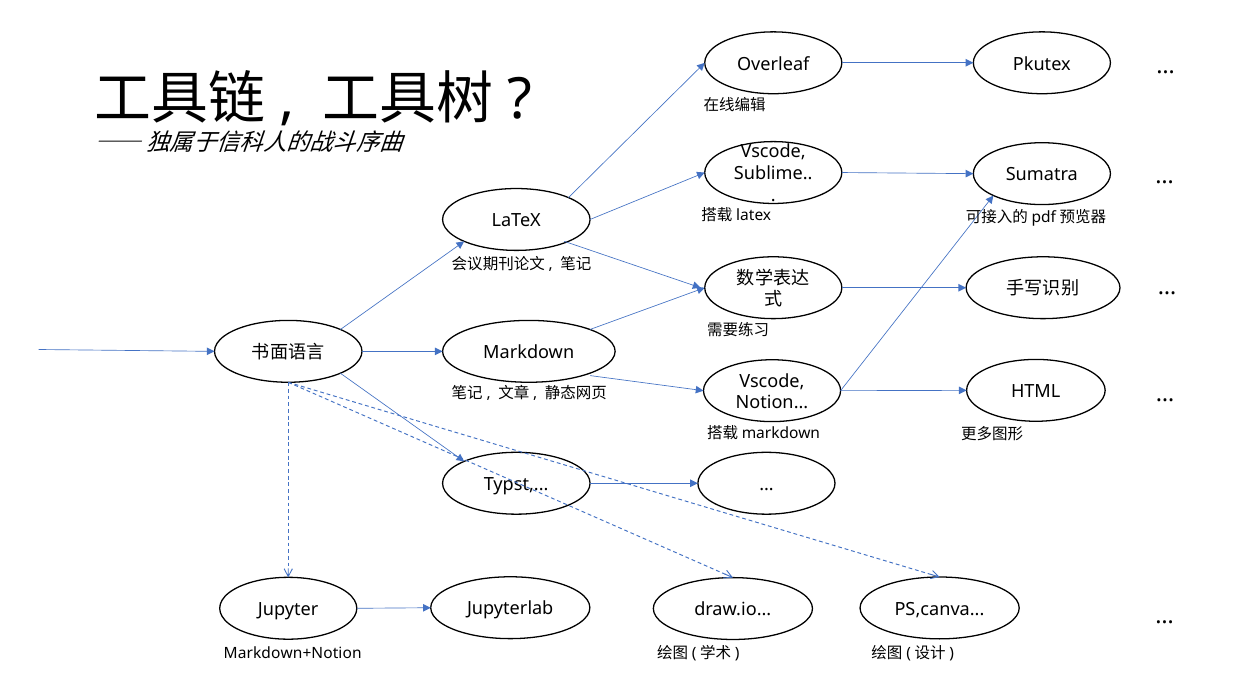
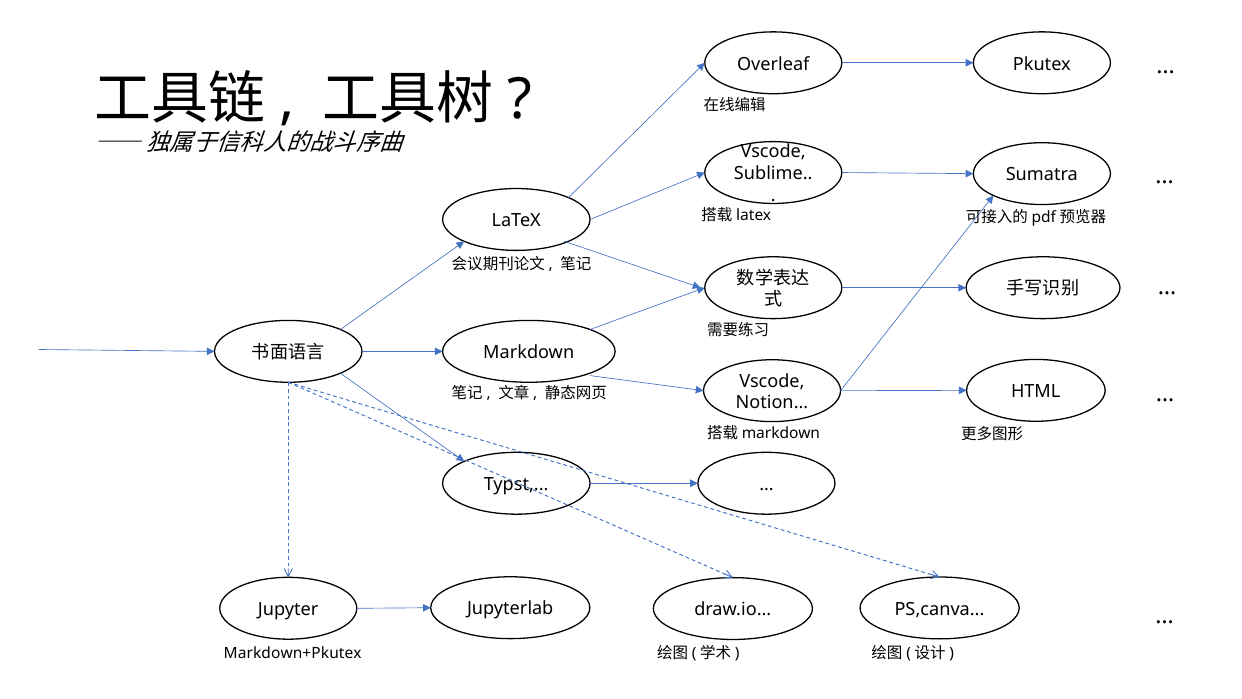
Markdown+Notion: Markdown+Notion -> Markdown+Pkutex (293, 653)
